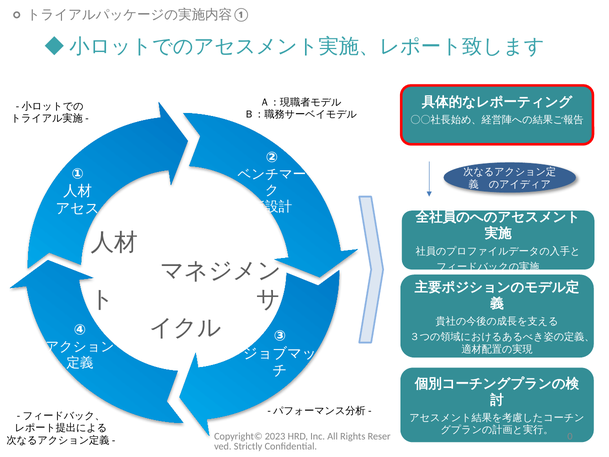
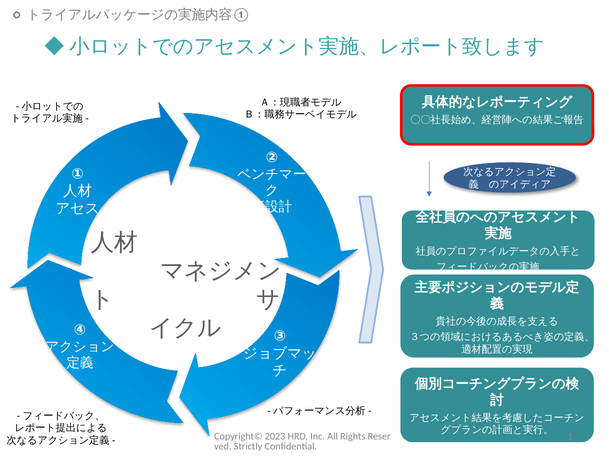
0: 0 -> 1 (570, 436)
